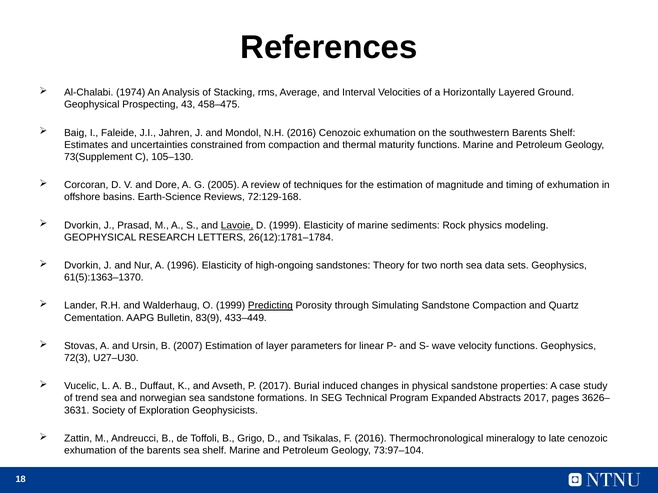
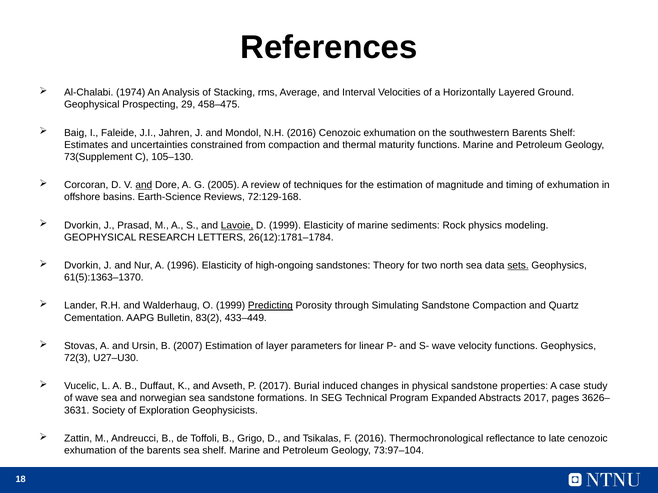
43: 43 -> 29 (188, 105)
and underline: none -> present (144, 185)
sets underline: none -> present (518, 266)
83(9: 83(9 -> 83(2 (209, 318)
of trend: trend -> wave (87, 399)
mineralogy: mineralogy -> reflectance (510, 439)
